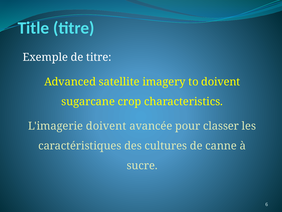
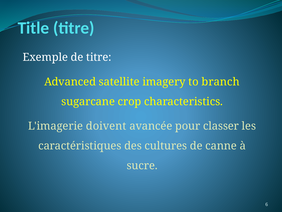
to doivent: doivent -> branch (221, 82)
